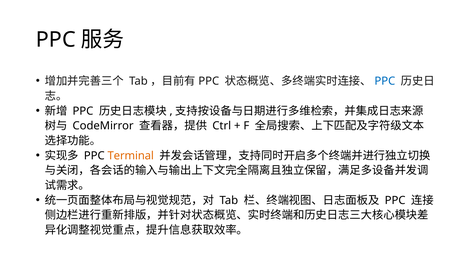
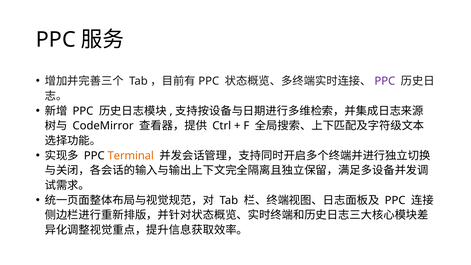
PPC colour: blue -> purple (385, 81)
